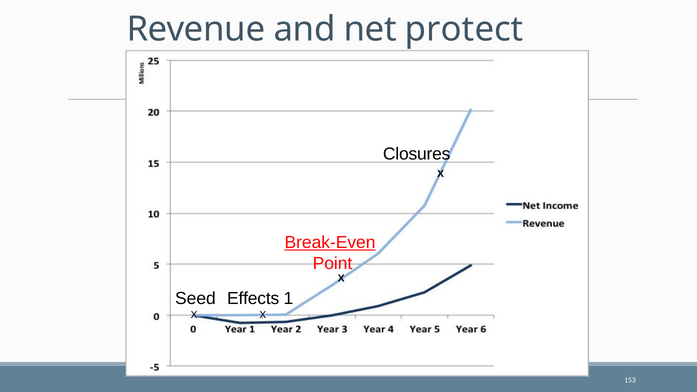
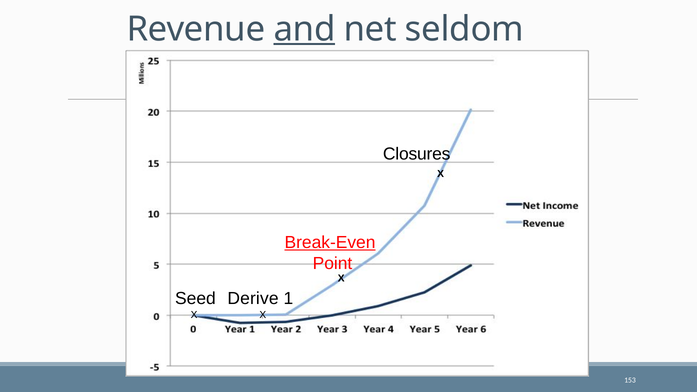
and underline: none -> present (305, 29)
protect: protect -> seldom (464, 29)
Effects: Effects -> Derive (253, 299)
